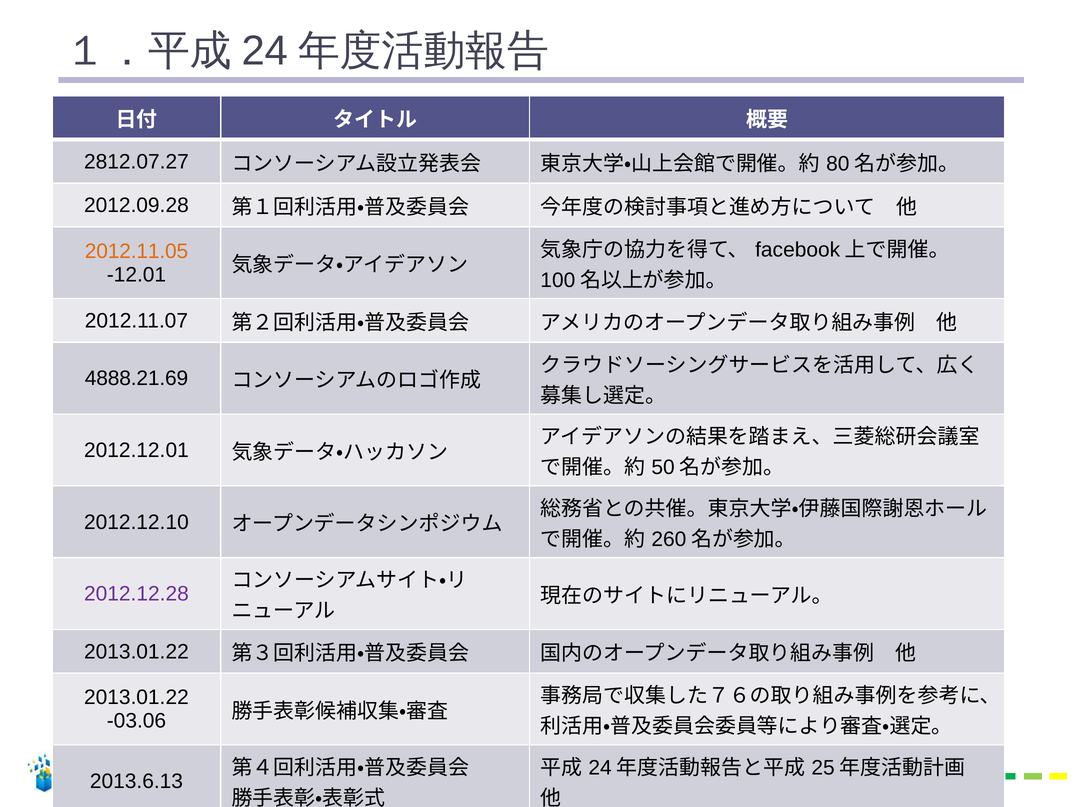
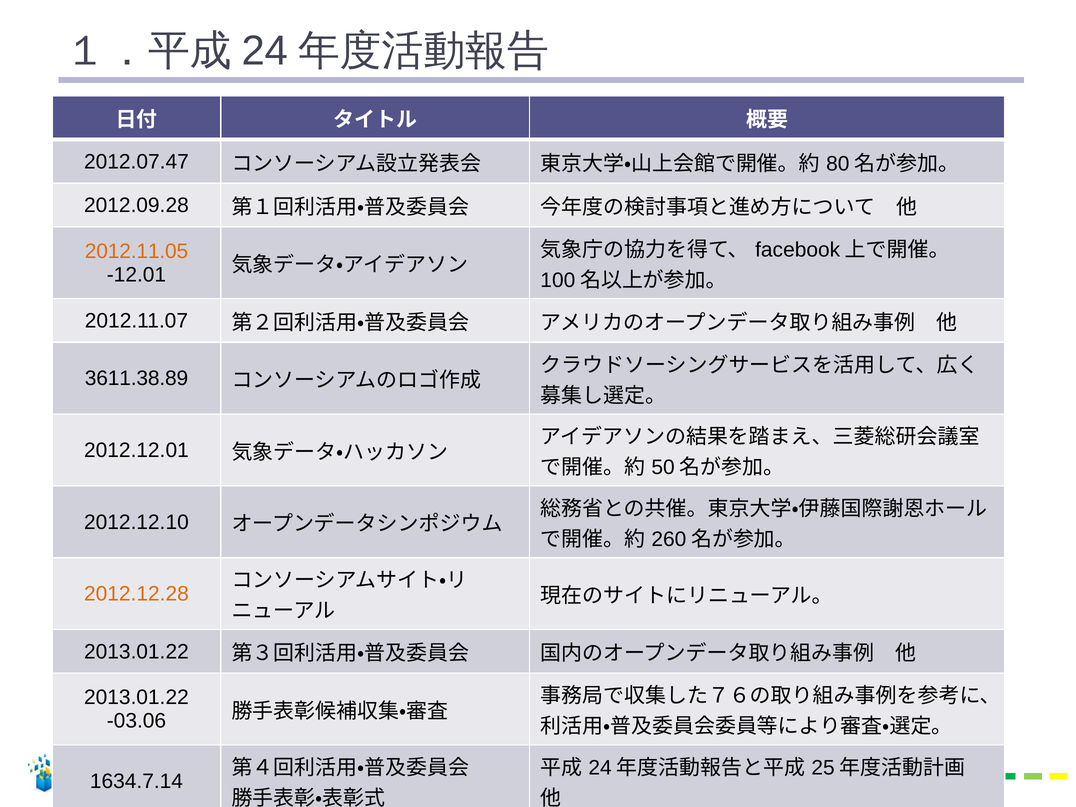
2812.07.27: 2812.07.27 -> 2012.07.47 (136, 162)
4888.21.69: 4888.21.69 -> 3611.38.89 (137, 379)
2012.12.28 colour: purple -> orange (136, 594)
2013.6.13: 2013.6.13 -> 1634.7.14 (136, 781)
